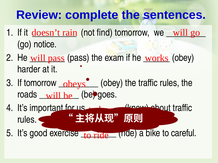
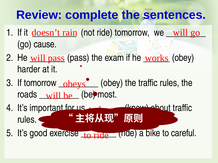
not find: find -> ride (105, 33)
notice: notice -> cause (45, 44)
goes: goes -> most (107, 95)
